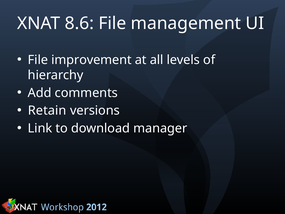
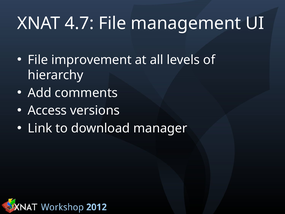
8.6: 8.6 -> 4.7 (79, 23)
Retain: Retain -> Access (47, 110)
